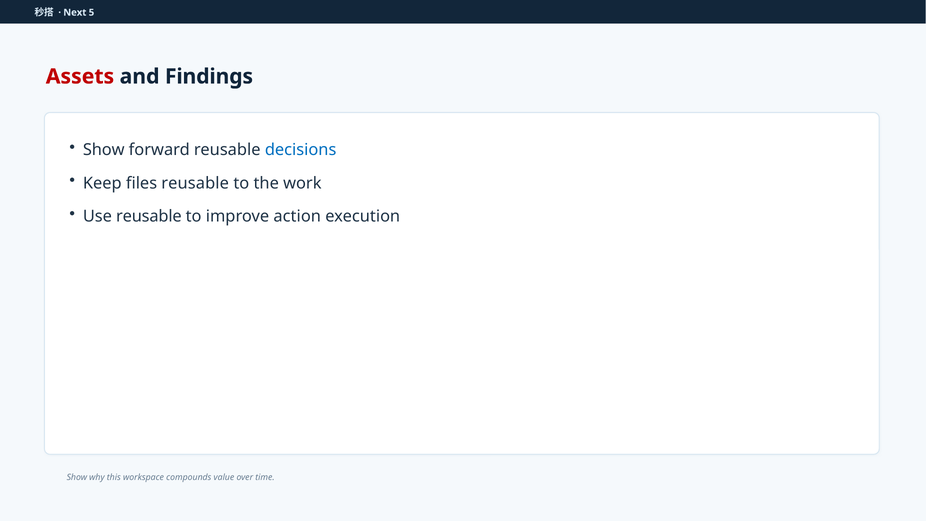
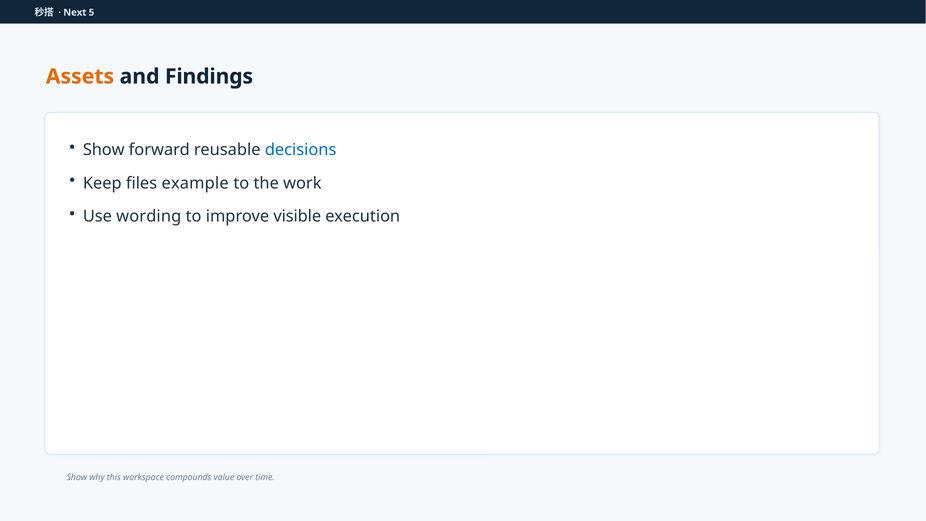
Assets colour: red -> orange (80, 77)
files reusable: reusable -> example (195, 183)
Use reusable: reusable -> wording (149, 216)
action: action -> visible (297, 216)
